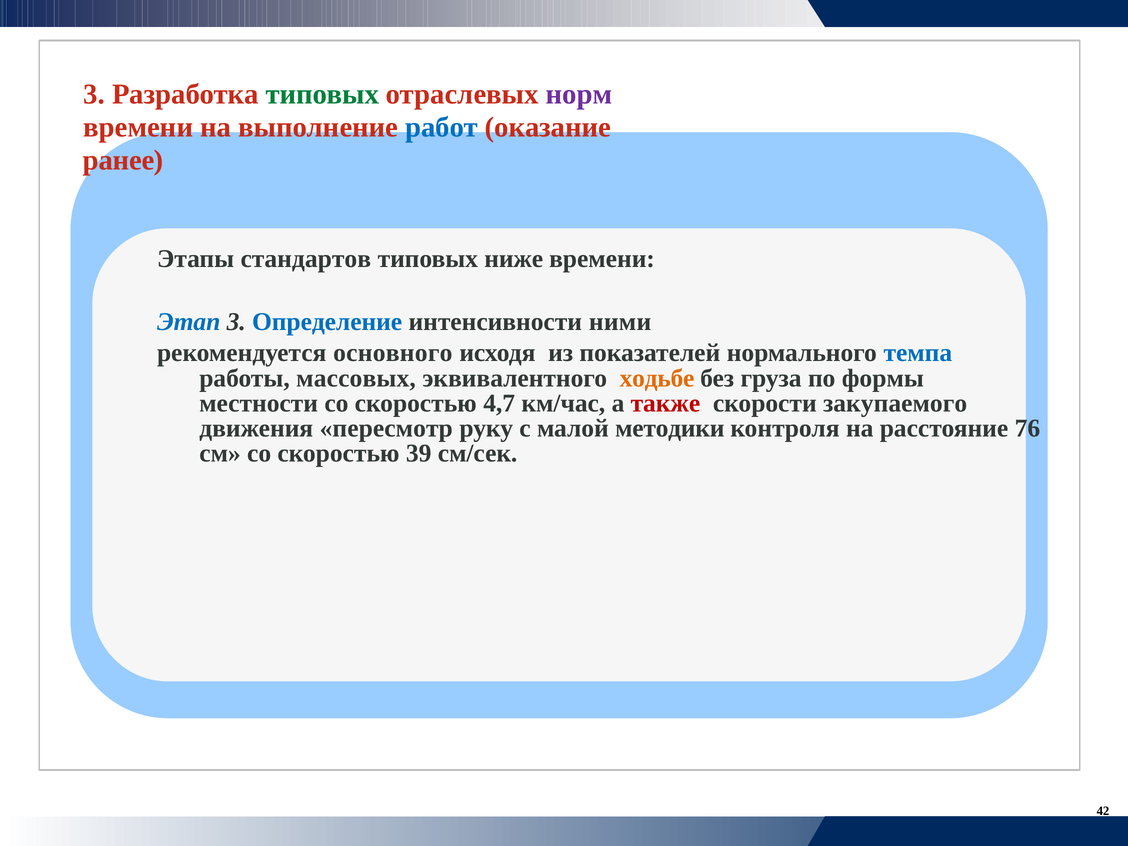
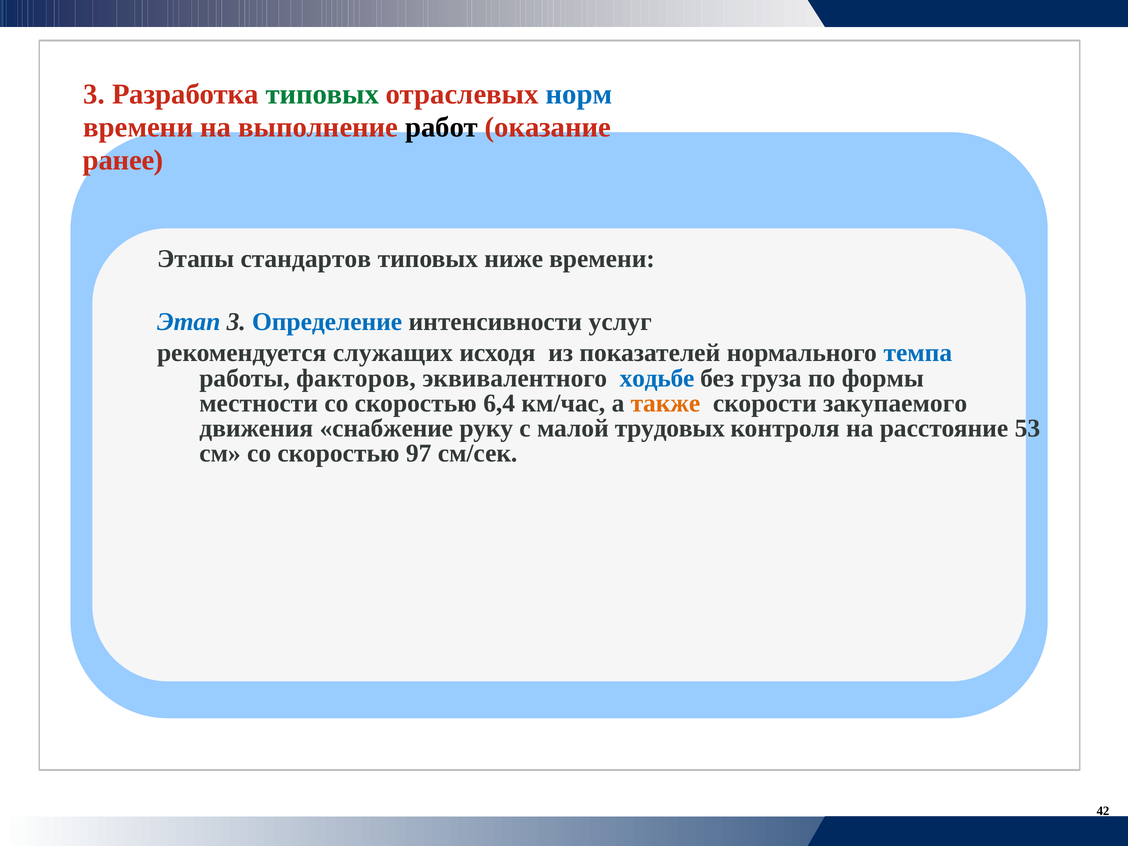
норм colour: purple -> blue (579, 94)
работ colour: blue -> black (442, 127)
ними: ними -> услуг (620, 322)
основного: основного -> служащих (393, 353)
массовых: массовых -> факторов (356, 378)
ходьбе colour: orange -> blue (657, 378)
4,7: 4,7 -> 6,4 (499, 403)
также colour: red -> orange (665, 403)
пересмотр: пересмотр -> снабжение (386, 428)
методики: методики -> трудовых (670, 428)
76: 76 -> 53 (1027, 428)
39: 39 -> 97 (419, 453)
